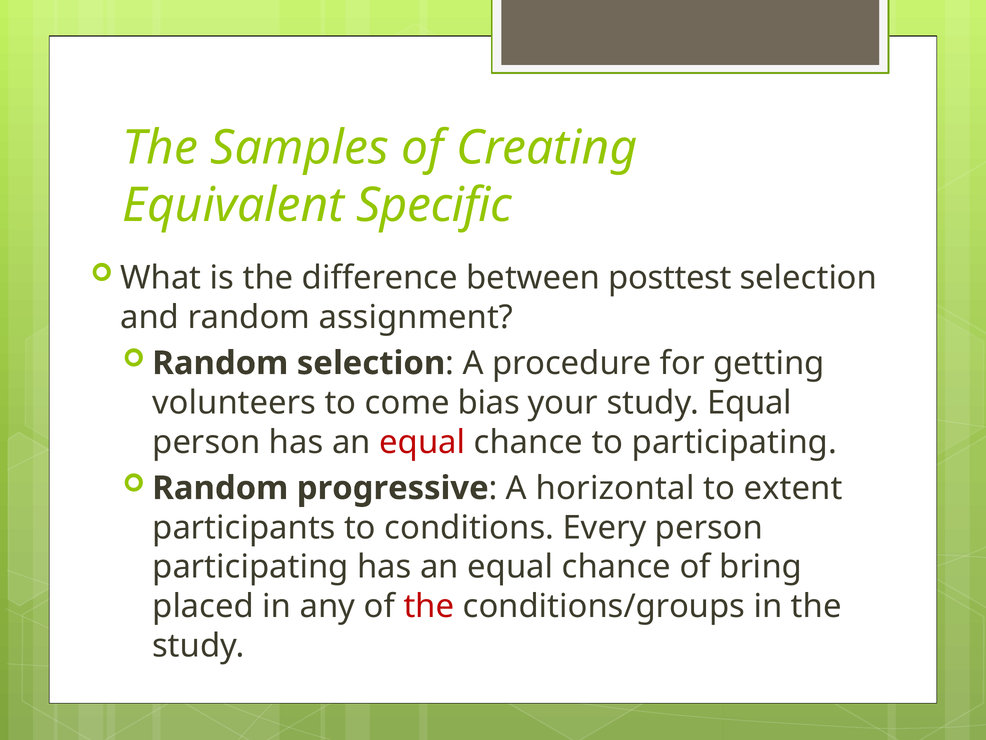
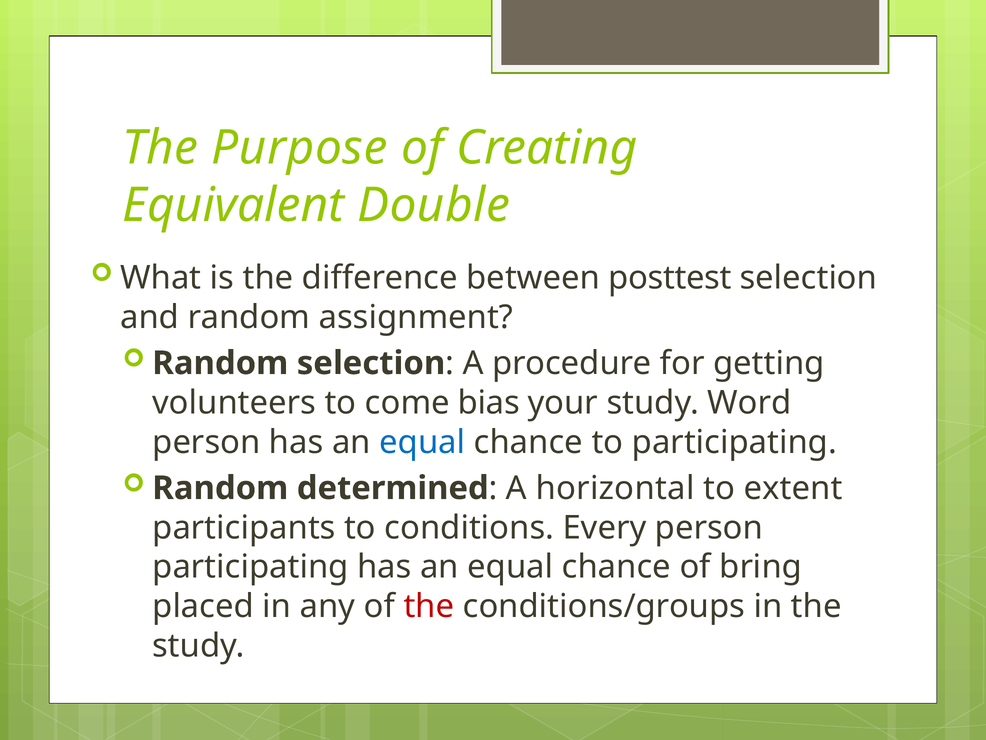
Samples: Samples -> Purpose (299, 148)
Specific: Specific -> Double (434, 205)
study Equal: Equal -> Word (749, 402)
equal colour: red -> blue (422, 442)
progressive: progressive -> determined (393, 488)
